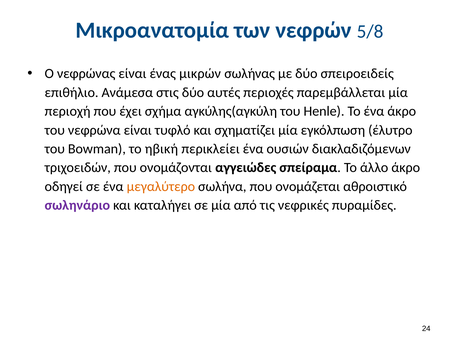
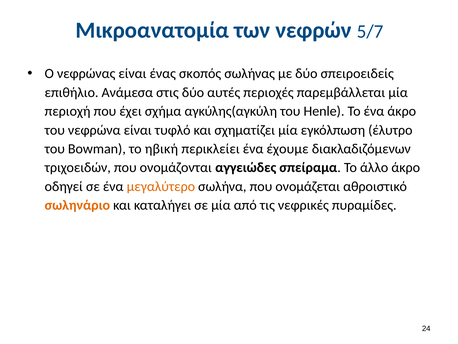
5/8: 5/8 -> 5/7 (370, 31)
μικρών: μικρών -> σκοπός (200, 74)
ουσιών: ουσιών -> έχουμε (288, 149)
σωληνάριο colour: purple -> orange (77, 205)
